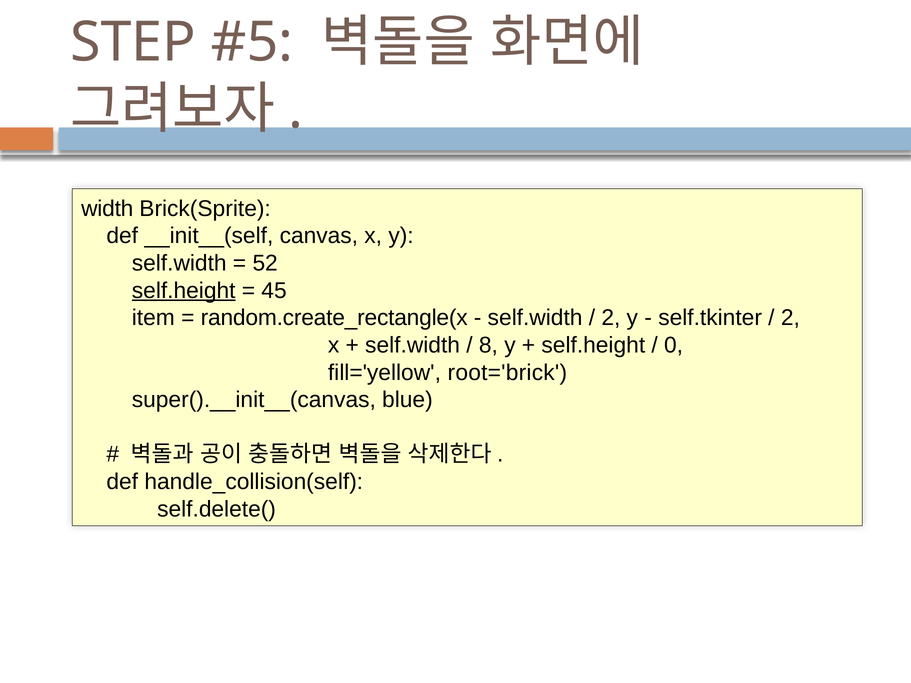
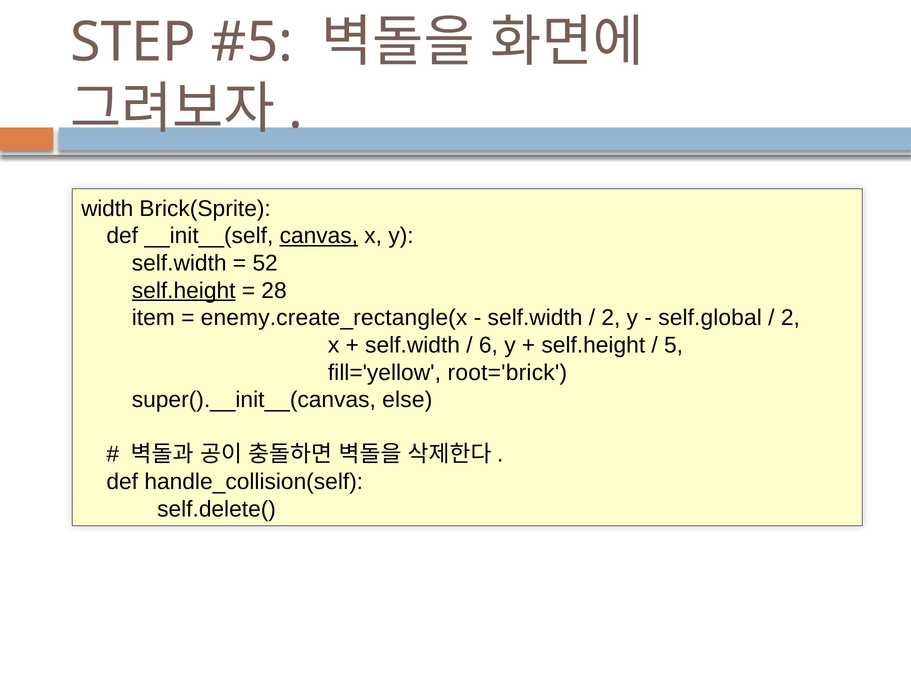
canvas underline: none -> present (319, 236)
45: 45 -> 28 (274, 291)
random.create_rectangle(x: random.create_rectangle(x -> enemy.create_rectangle(x (334, 318)
self.tkinter: self.tkinter -> self.global (710, 318)
8: 8 -> 6 (488, 345)
0: 0 -> 5 (674, 345)
blue: blue -> else (407, 400)
